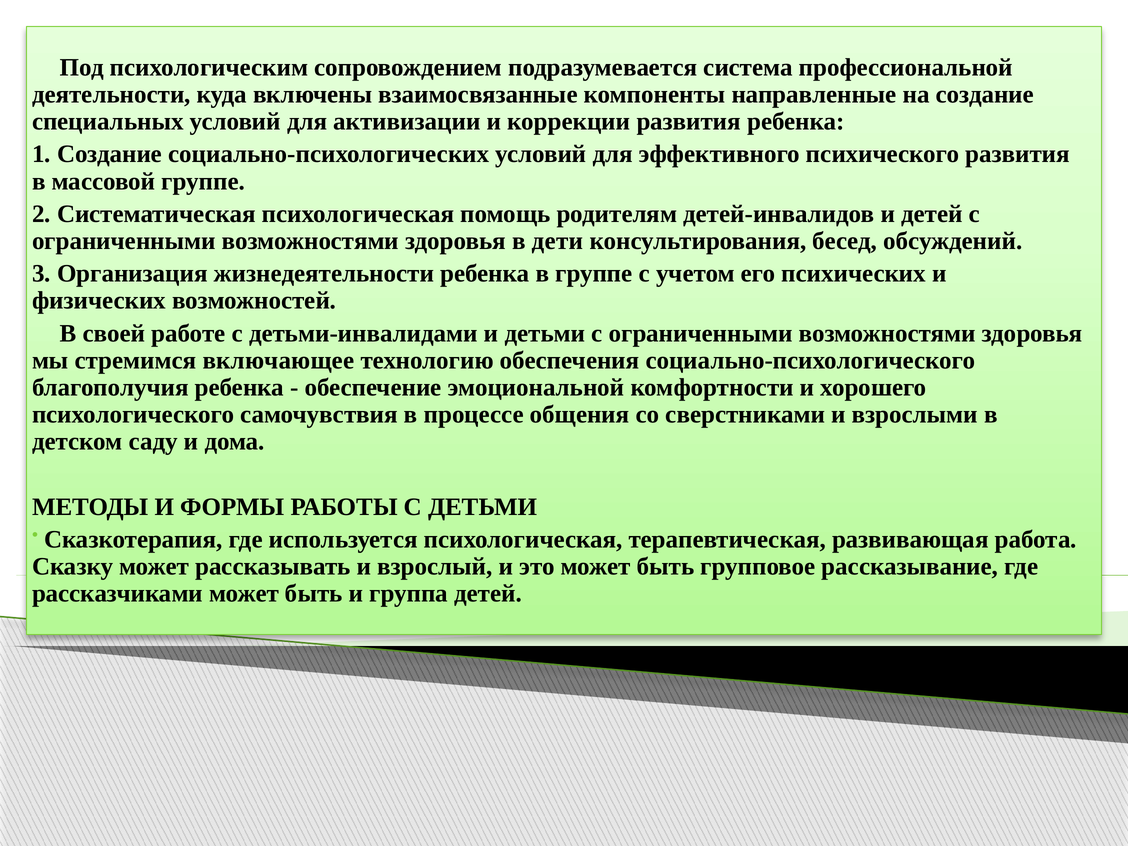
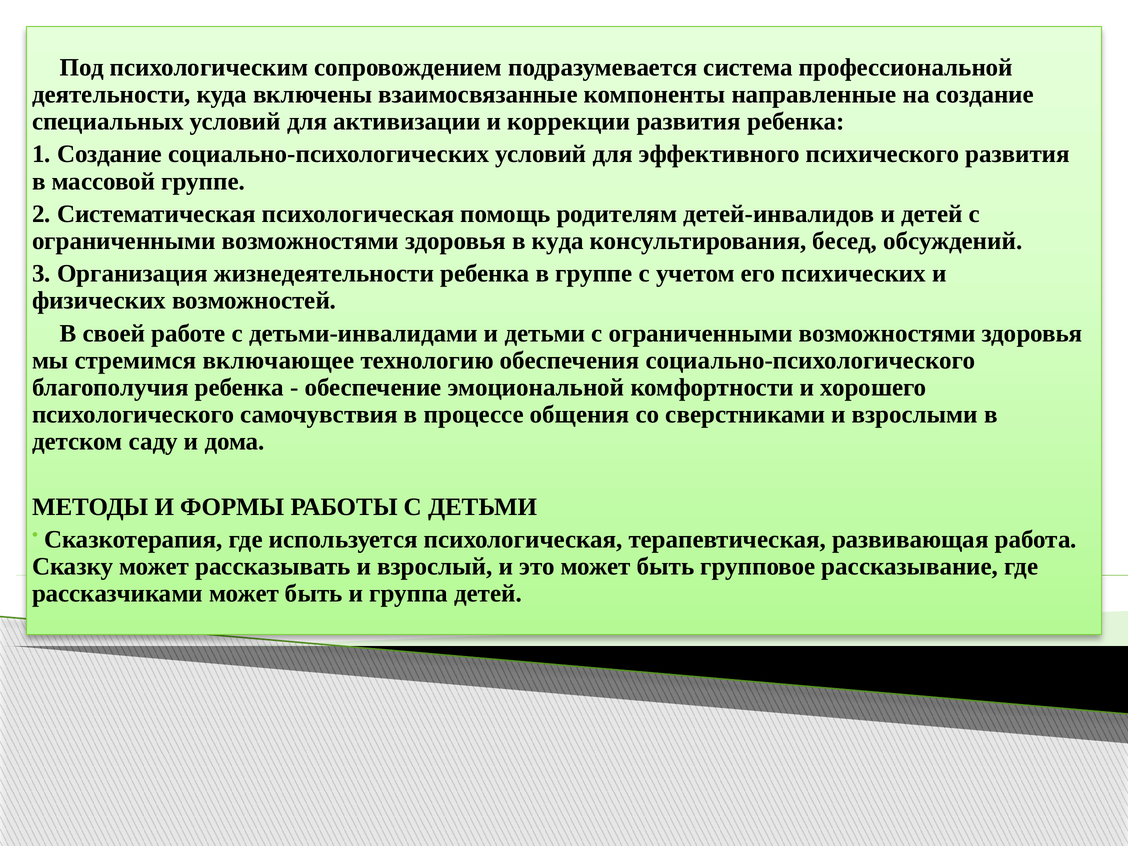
в дети: дети -> куда (558, 241)
